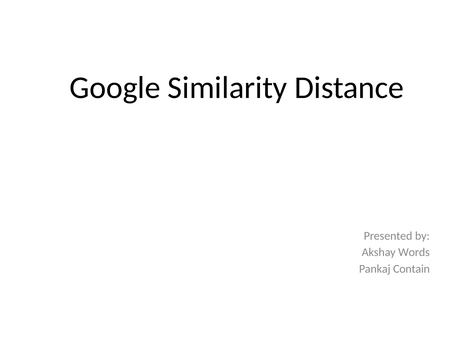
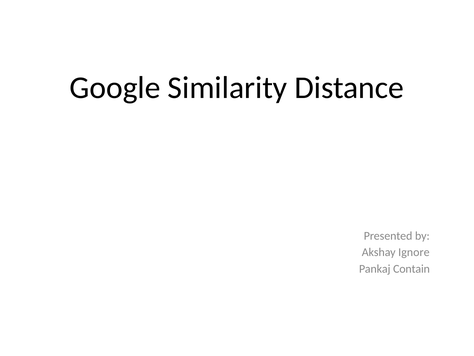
Words: Words -> Ignore (414, 252)
